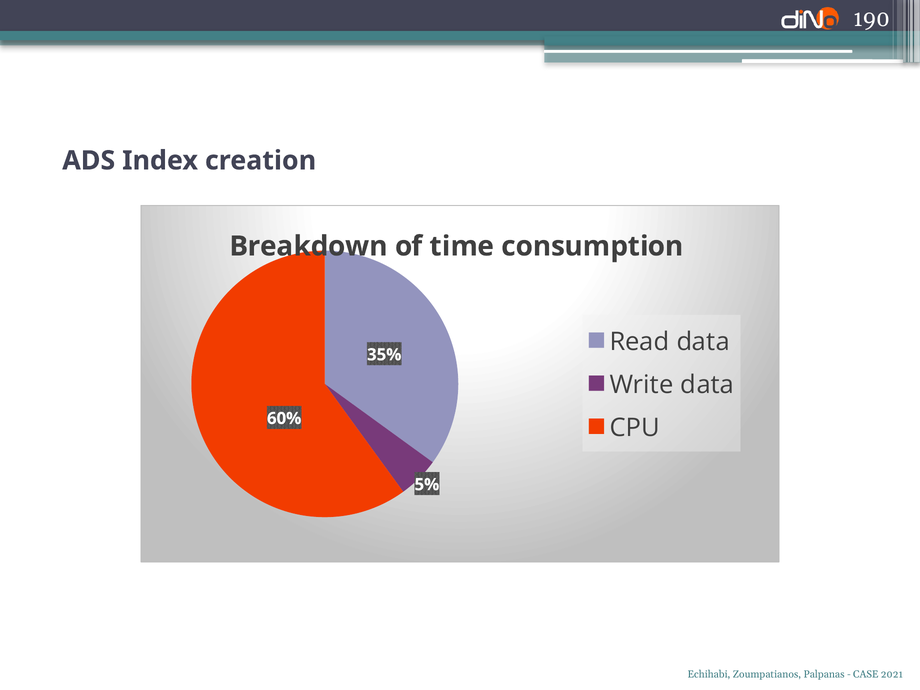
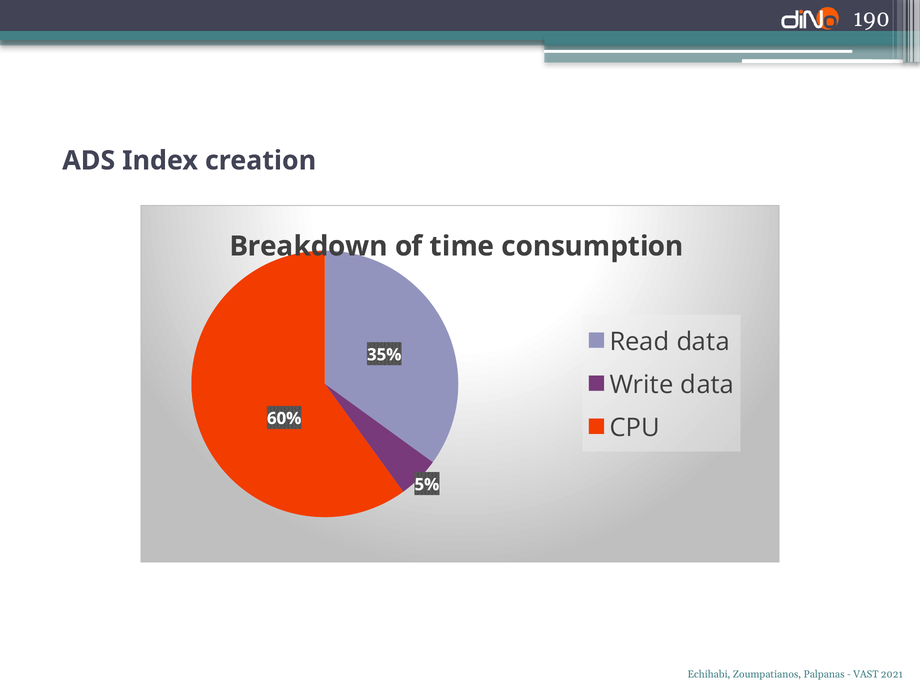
CASE: CASE -> VAST (866, 675)
